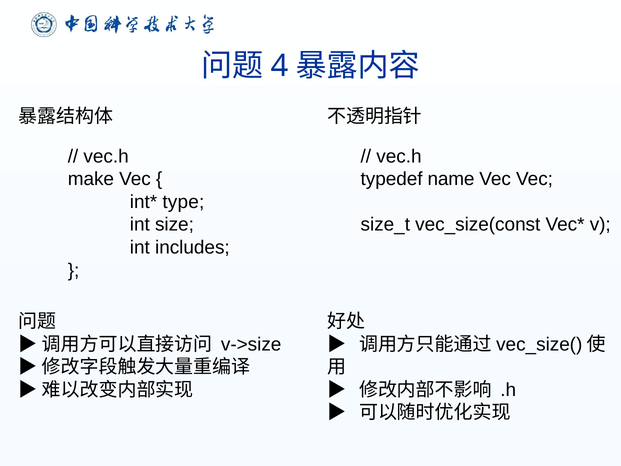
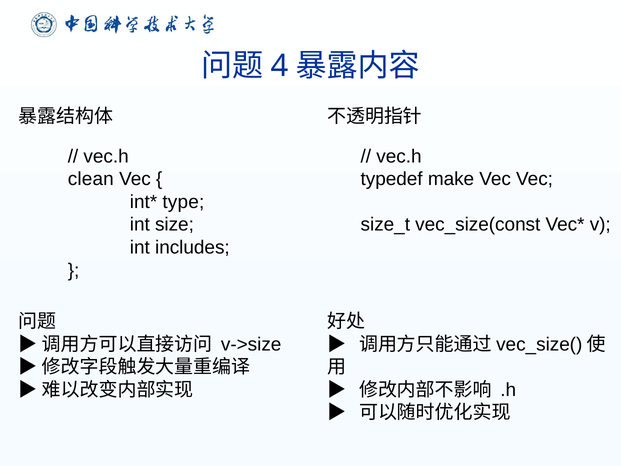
make: make -> clean (91, 179)
name: name -> make (451, 179)
